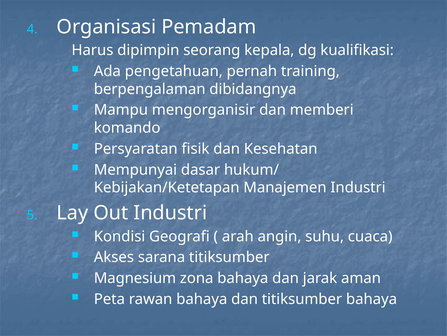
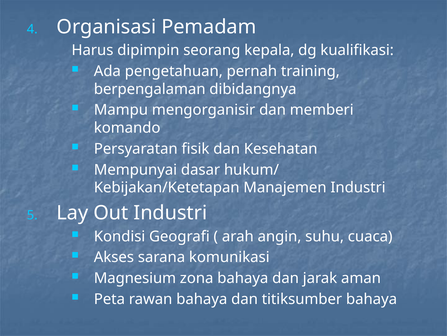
sarana titiksumber: titiksumber -> komunikasi (229, 257)
